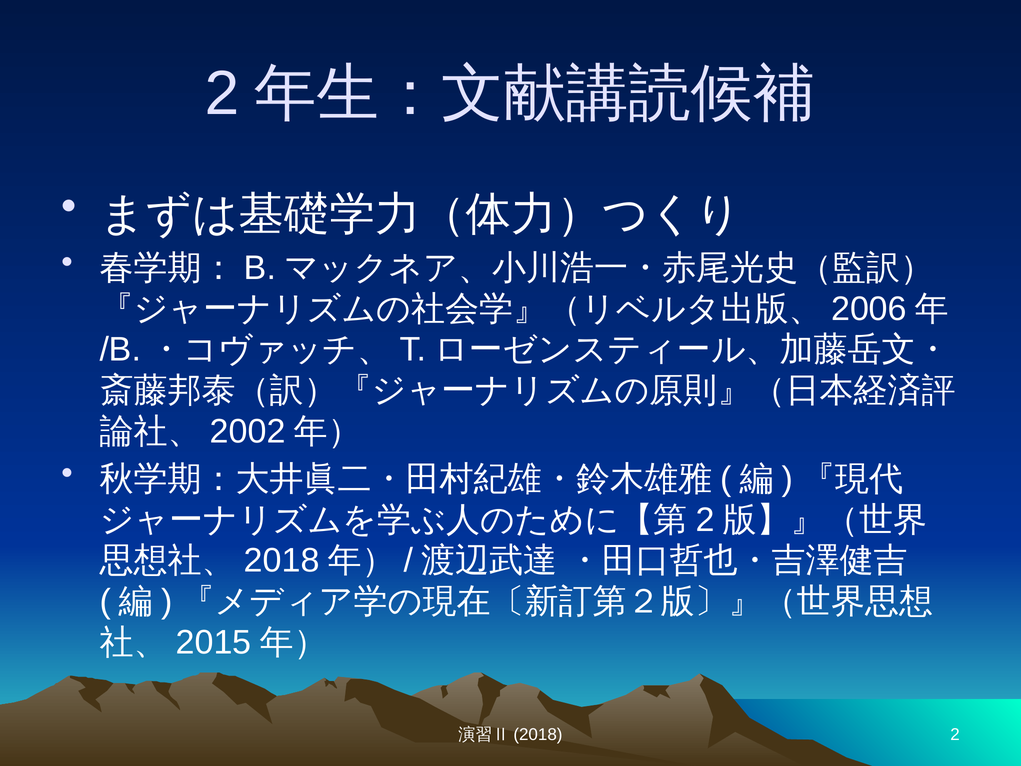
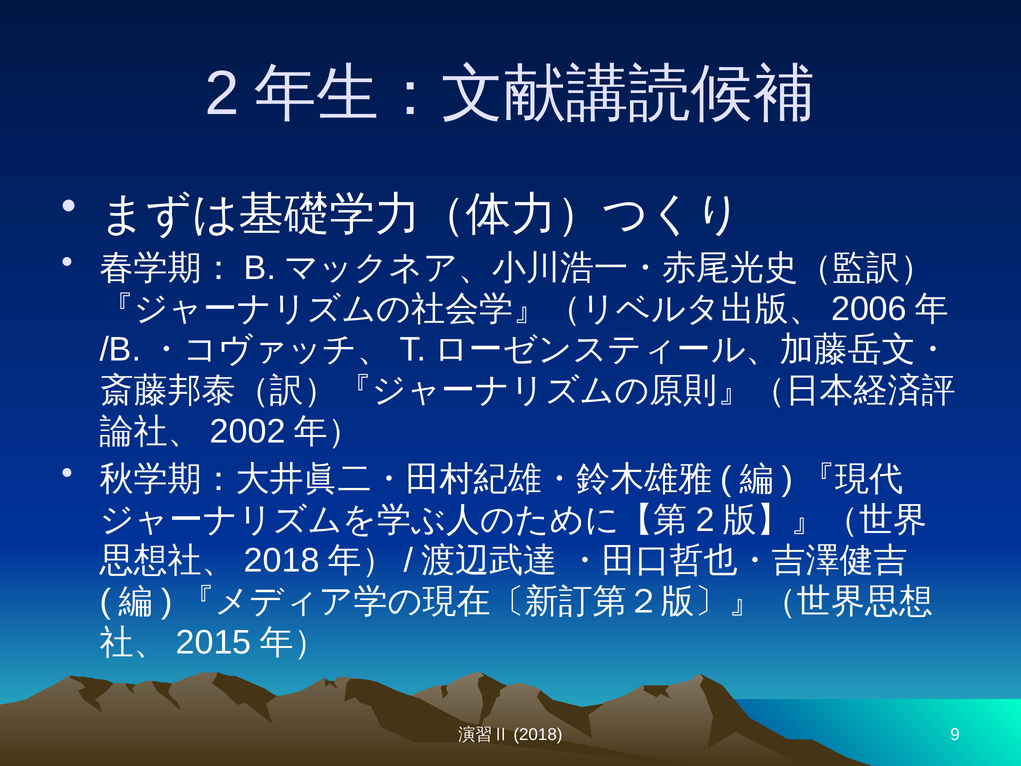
2: 2 -> 9 (955, 735)
